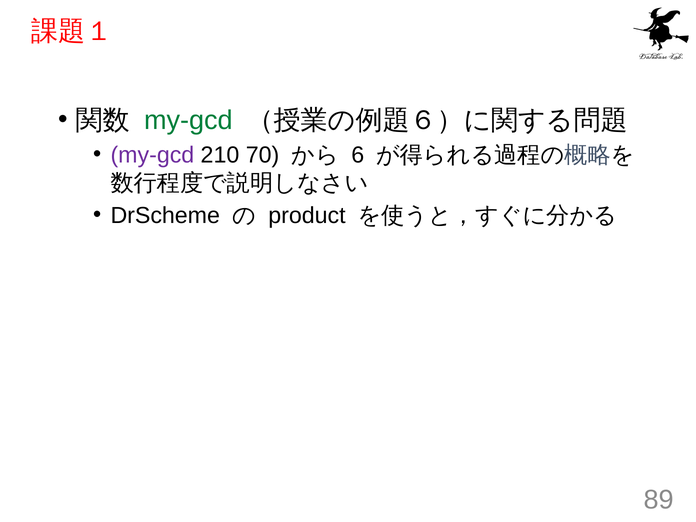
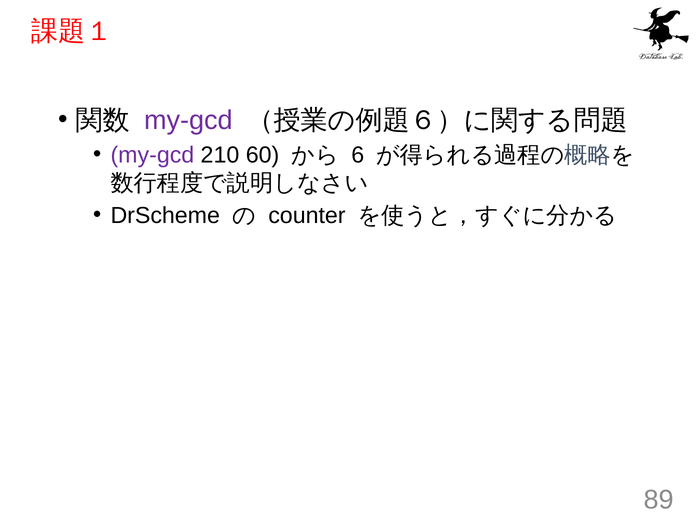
my-gcd colour: green -> purple (189, 120)
70: 70 -> 60 (263, 155)
product: product -> counter (307, 216)
